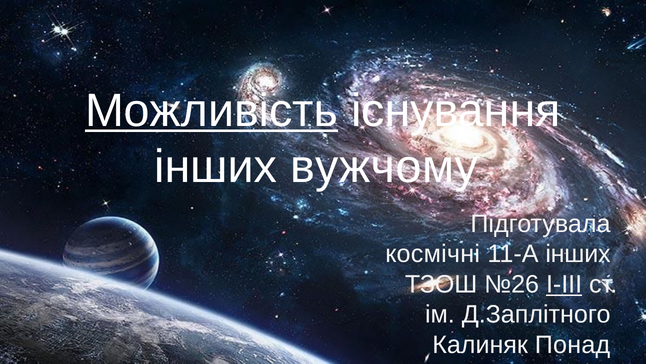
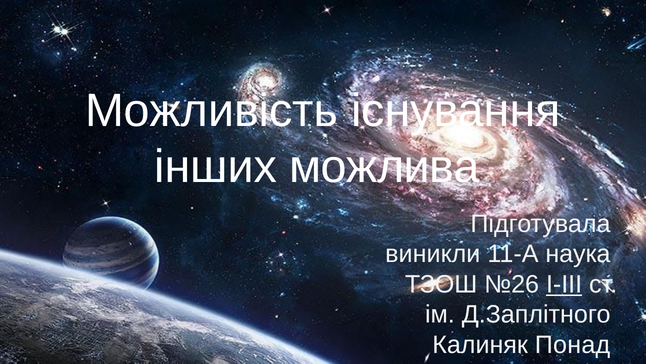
Можливість underline: present -> none (212, 110)
вужчому: вужчому -> можлива (385, 166)
космічні: космічні -> виникли (433, 254)
11-А інших: інших -> наука (578, 254)
